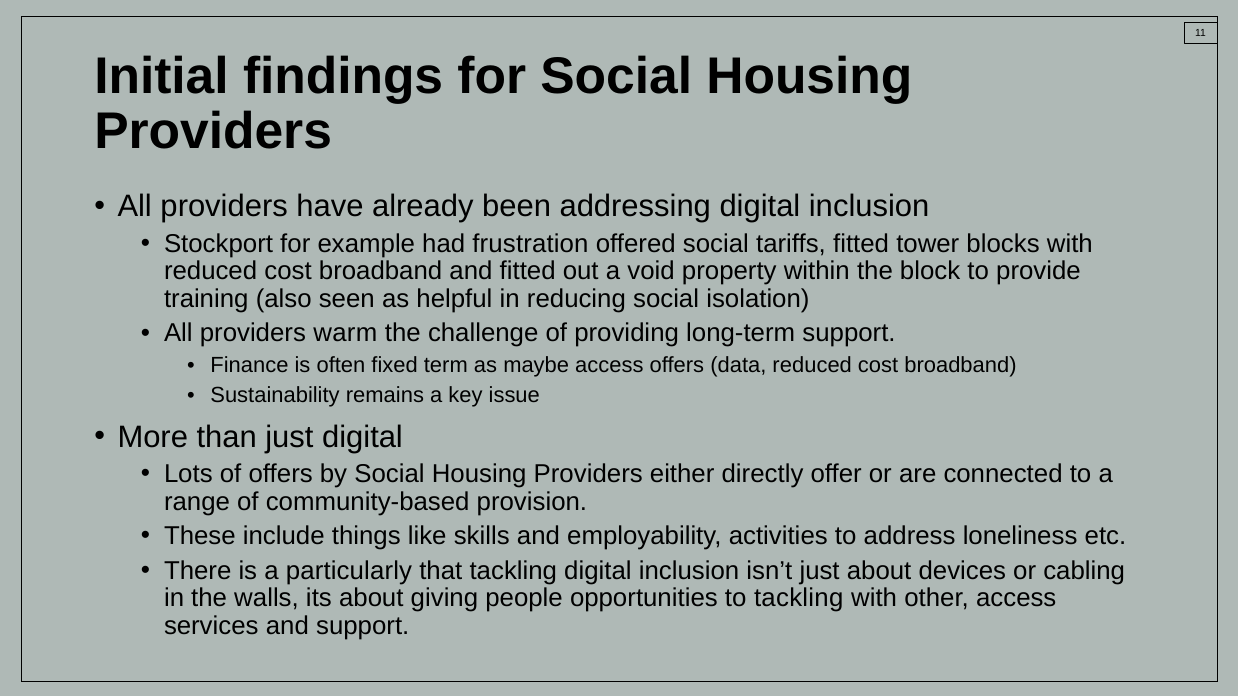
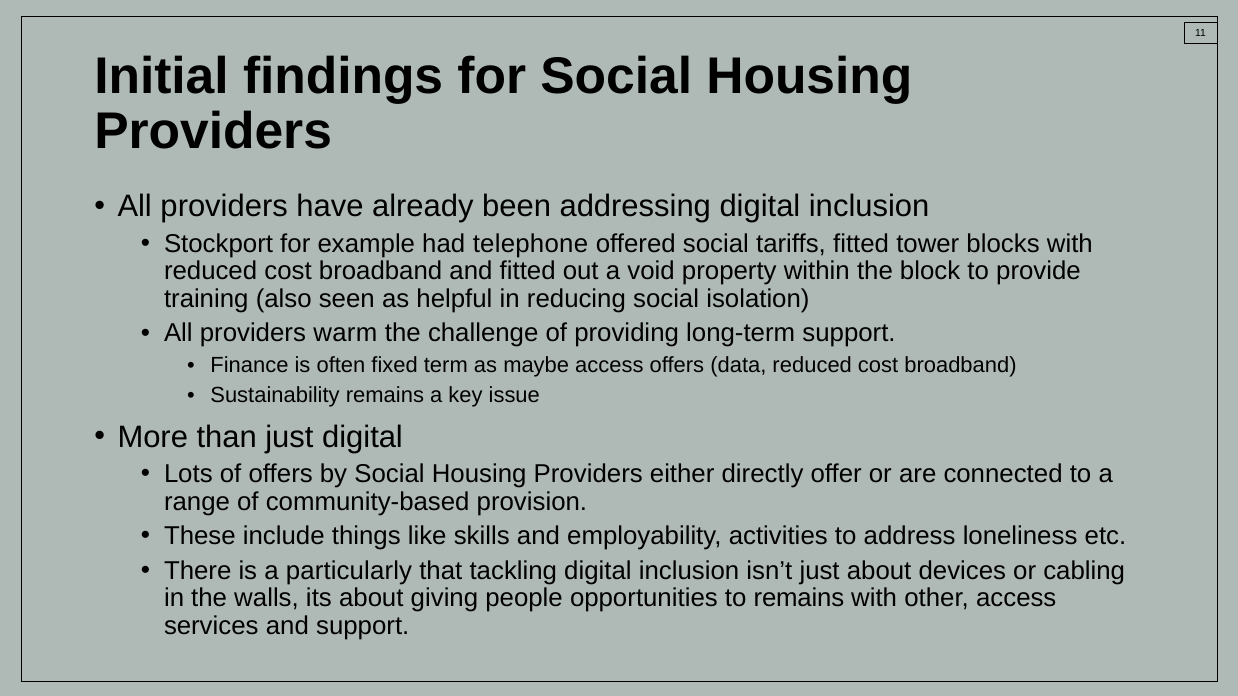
frustration: frustration -> telephone (530, 244)
to tackling: tackling -> remains (799, 599)
